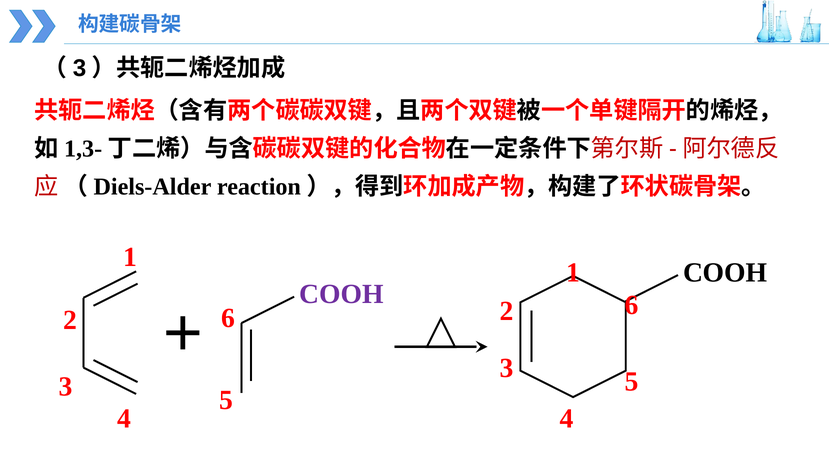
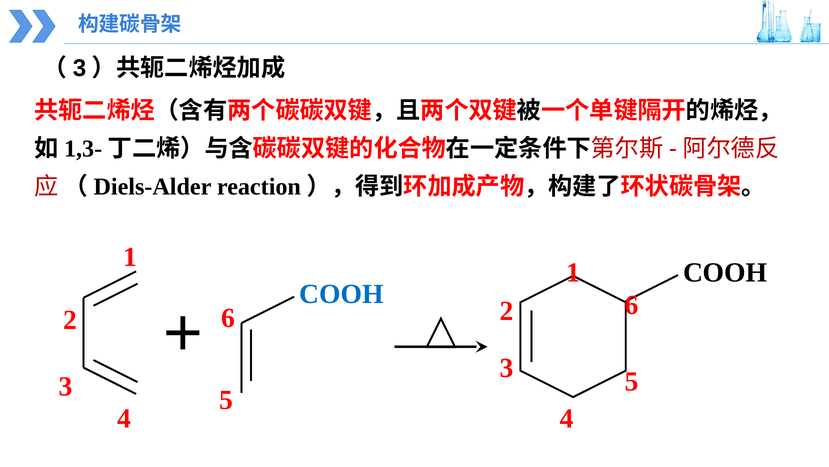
COOH colour: purple -> blue (341, 294)
